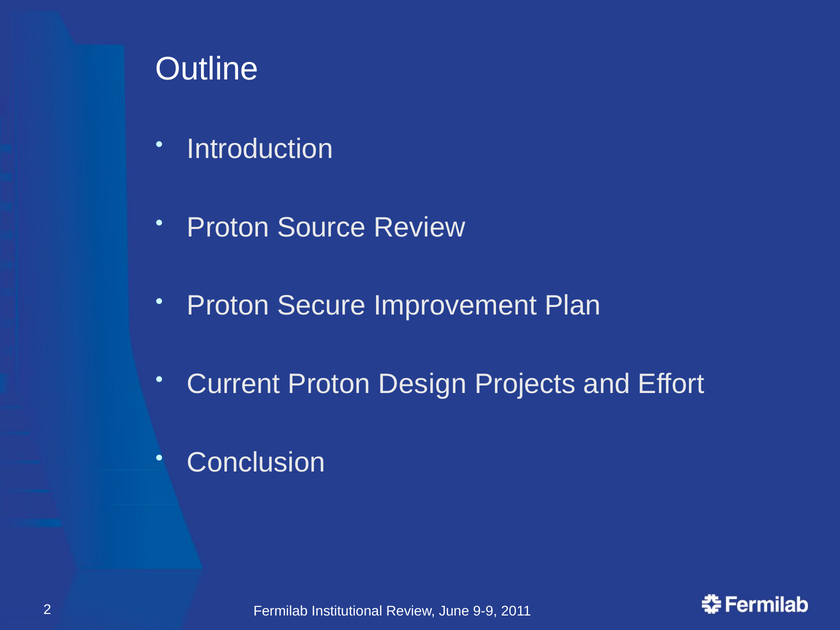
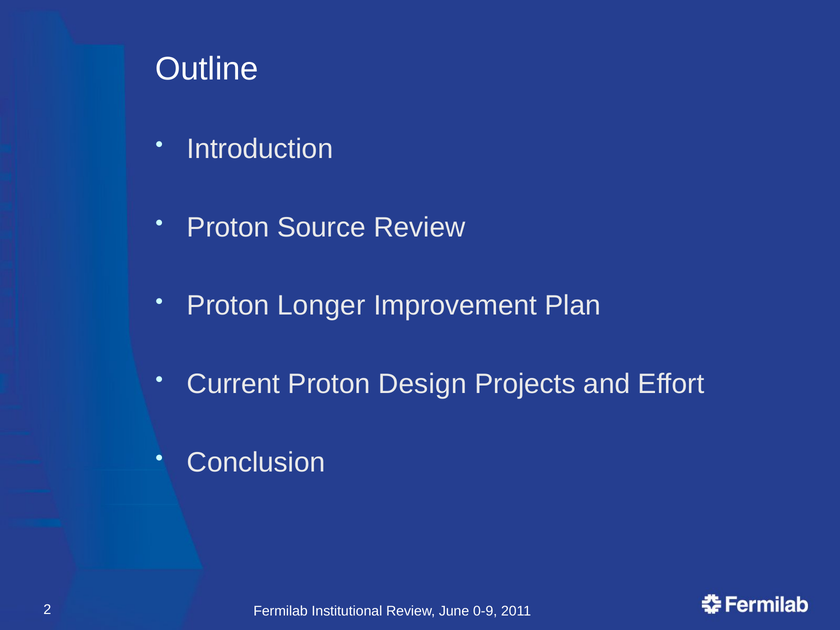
Secure: Secure -> Longer (321, 306)
9-9: 9-9 -> 0-9 (485, 611)
